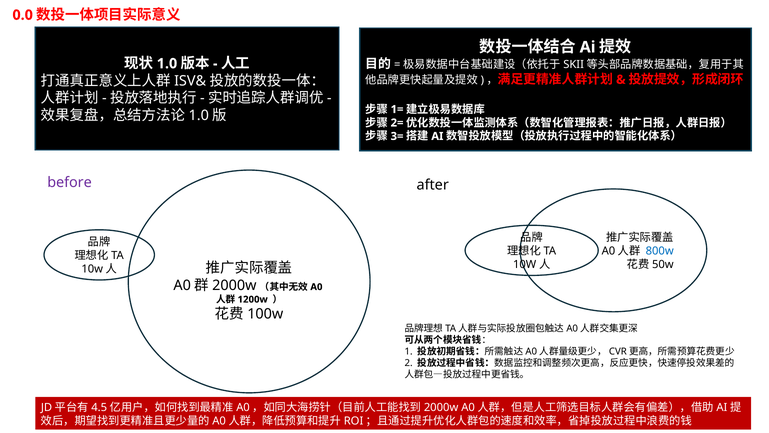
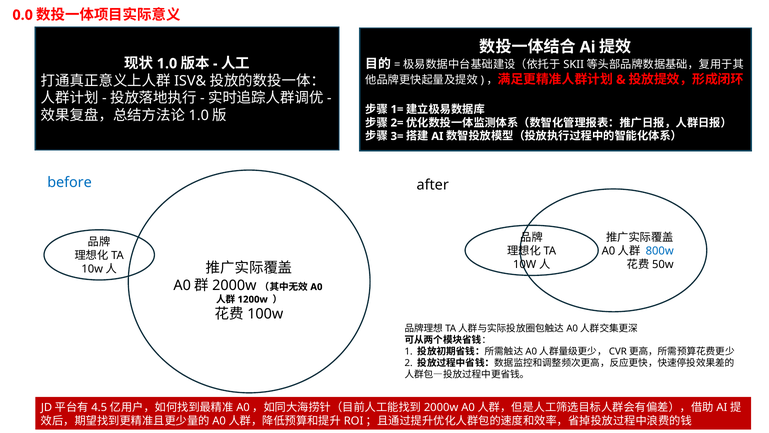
before colour: purple -> blue (70, 182)
